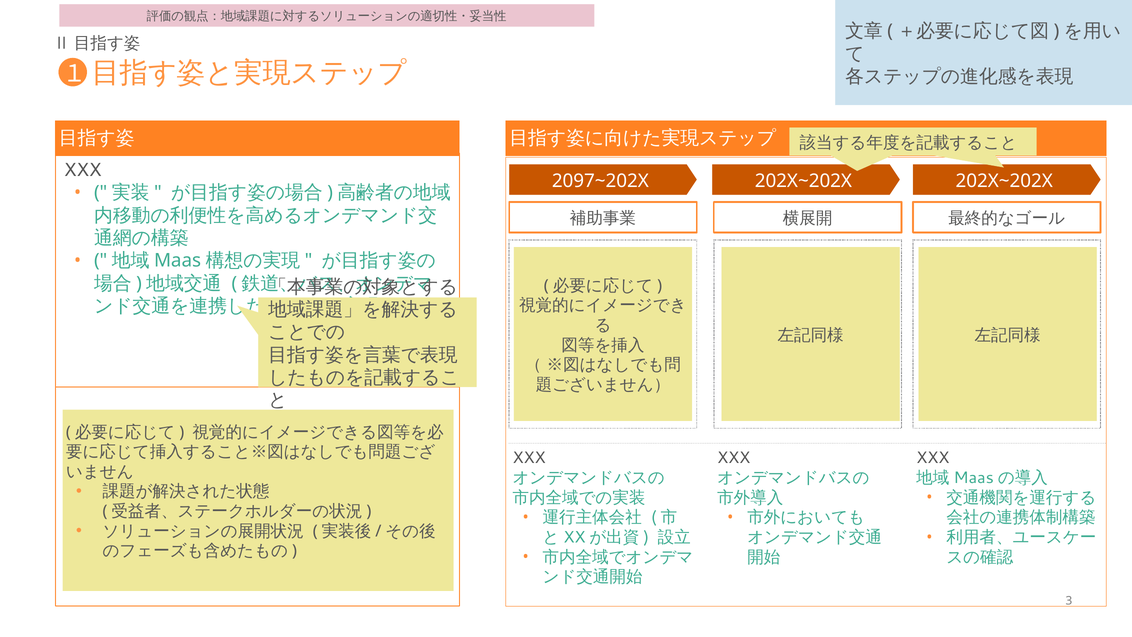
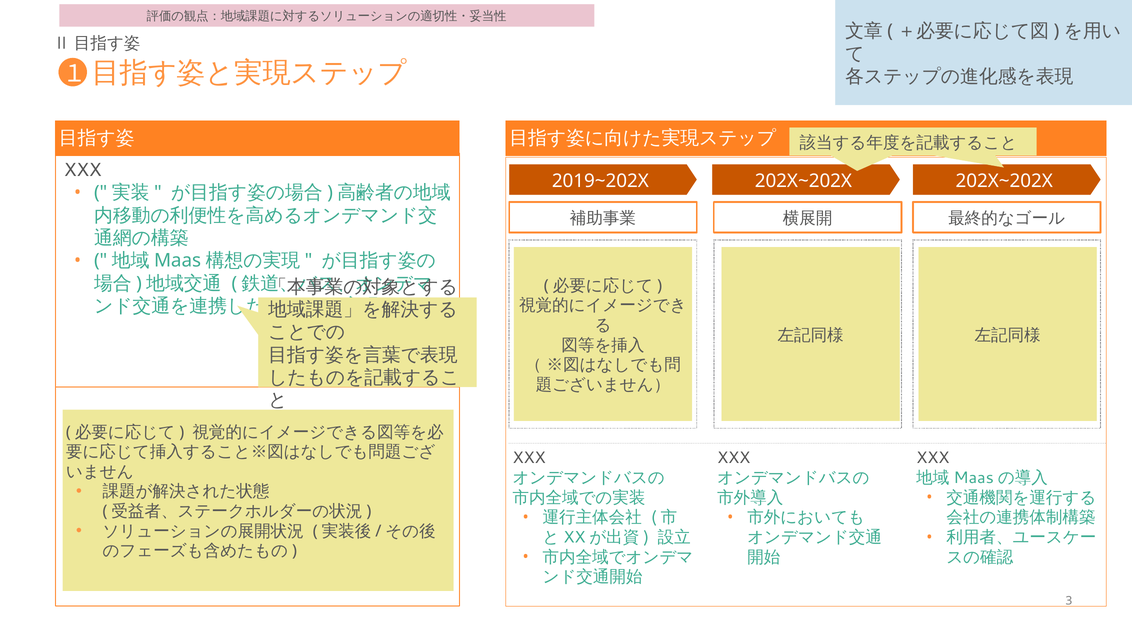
2097~202X: 2097~202X -> 2019~202X (600, 181)
